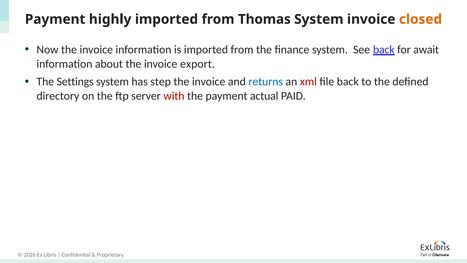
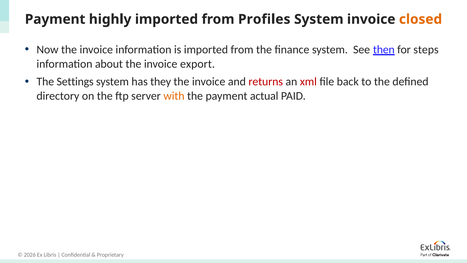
Thomas: Thomas -> Profiles (264, 19)
See back: back -> then (384, 50)
await: await -> steps (426, 50)
step: step -> they (161, 82)
returns colour: blue -> red (266, 82)
with colour: red -> orange (174, 96)
